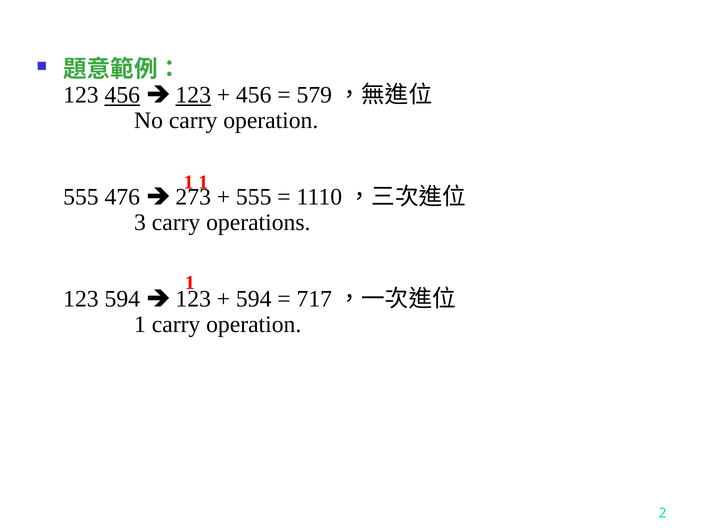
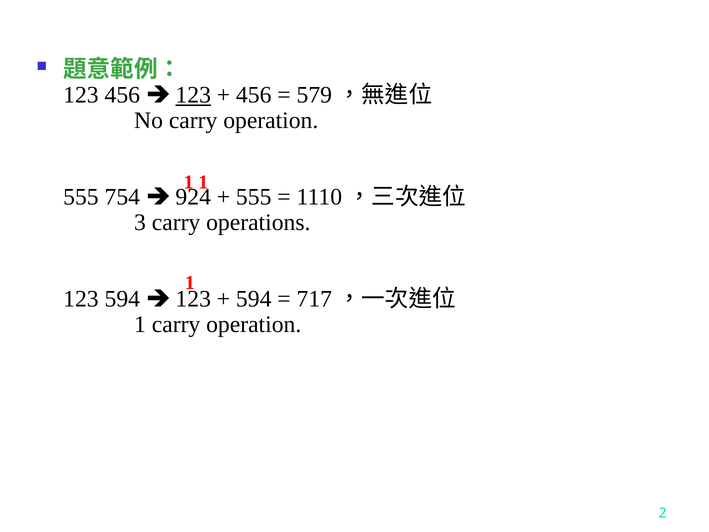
456 underline: present -> none (122, 95)
476: 476 -> 754 (122, 197)
273: 273 -> 924 (193, 197)
